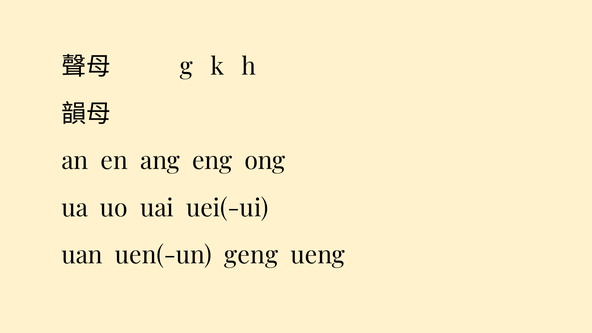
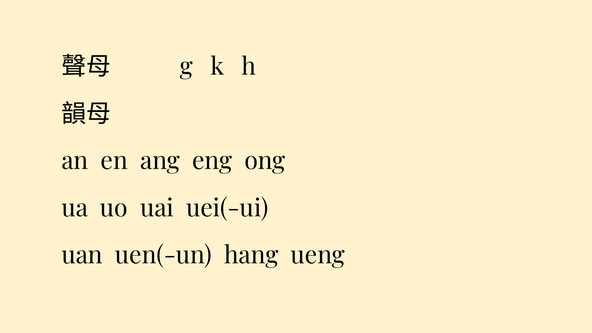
geng: geng -> hang (251, 255)
